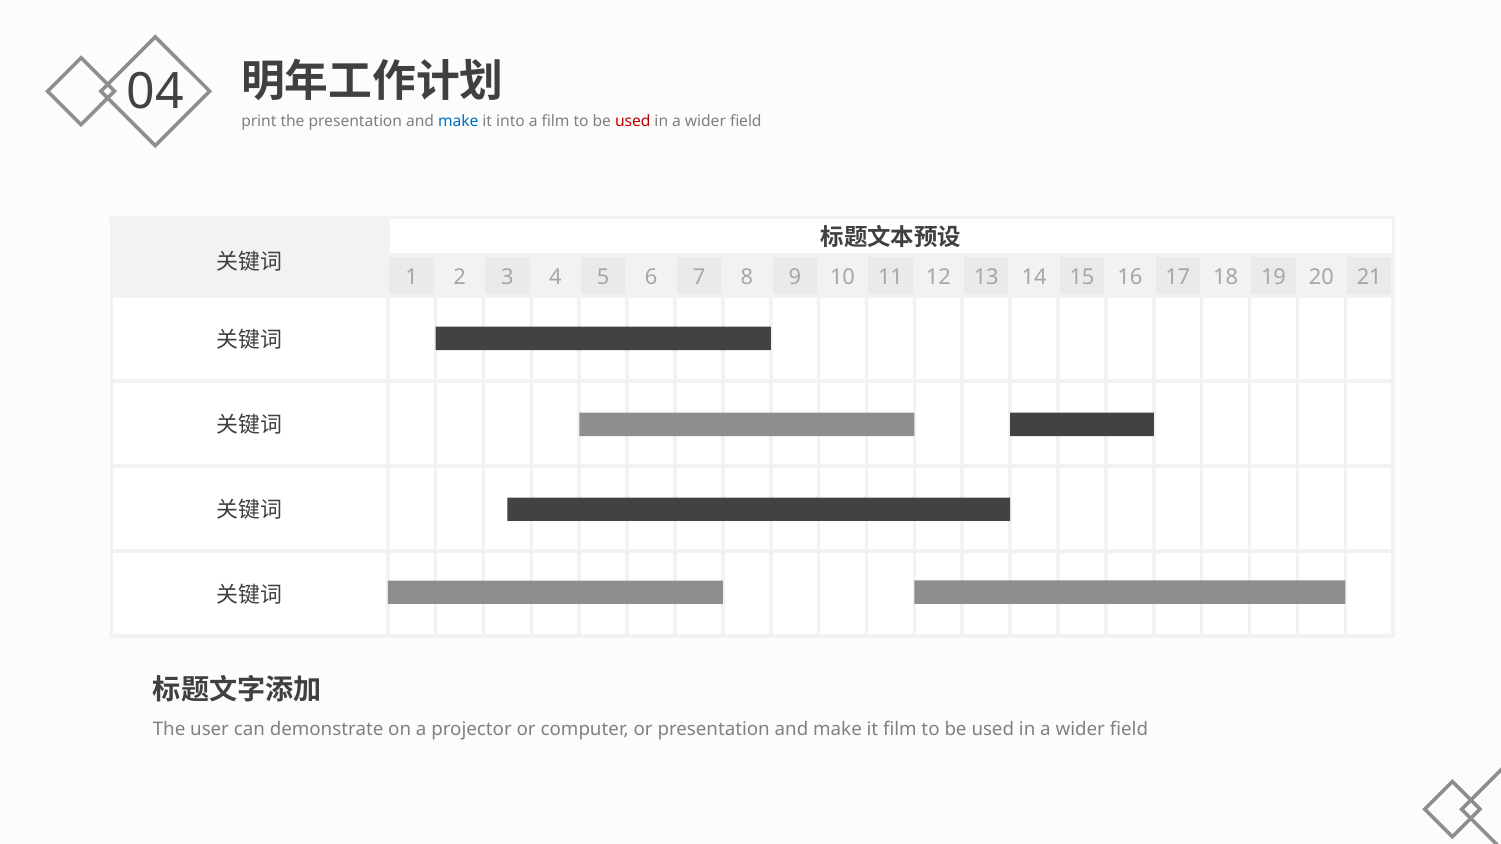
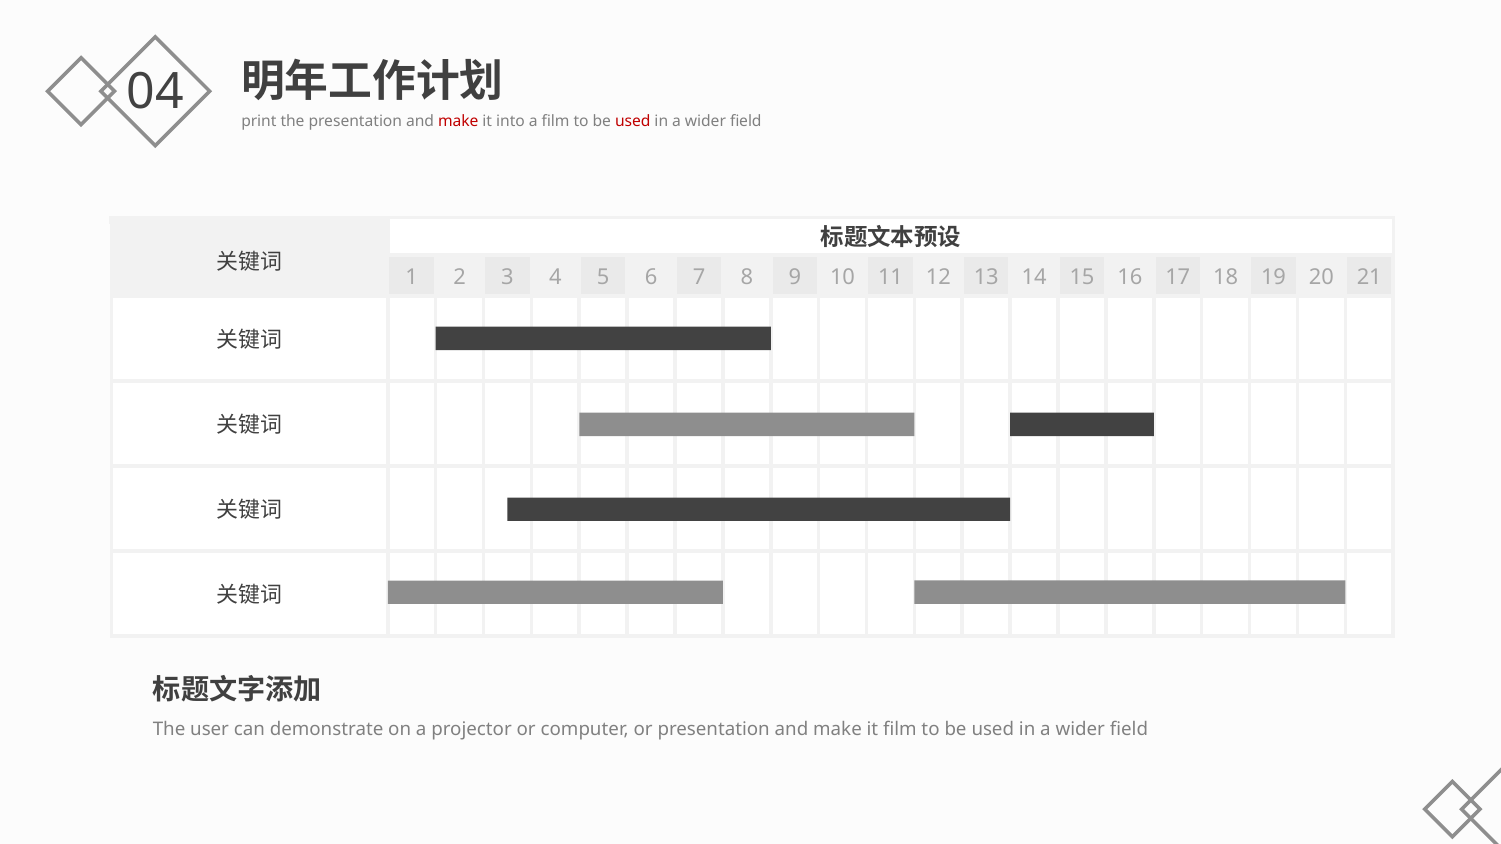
make colour: blue -> red (458, 121)
